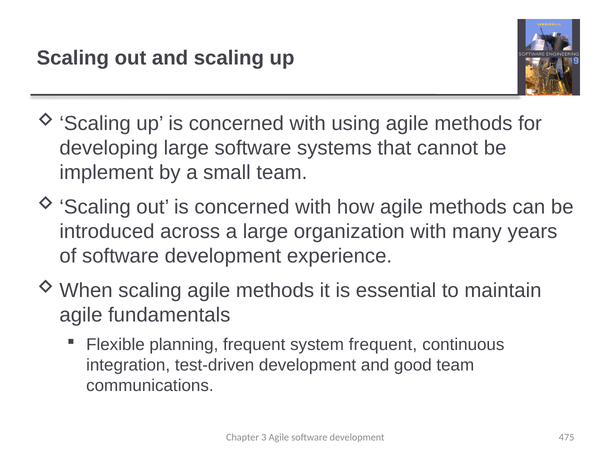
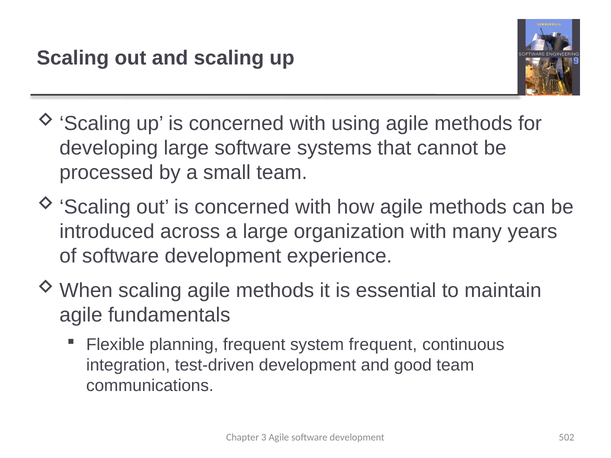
implement: implement -> processed (106, 172)
475: 475 -> 502 (567, 438)
